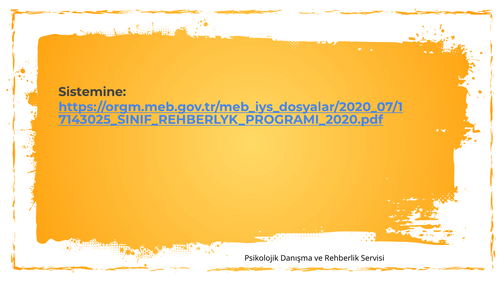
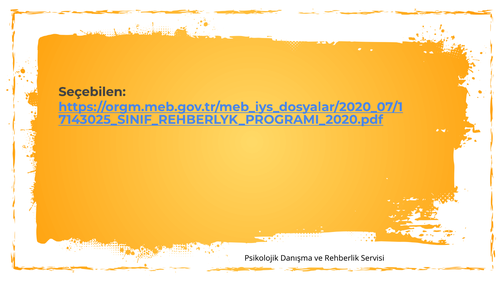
Sistemine: Sistemine -> Seçebilen (92, 92)
